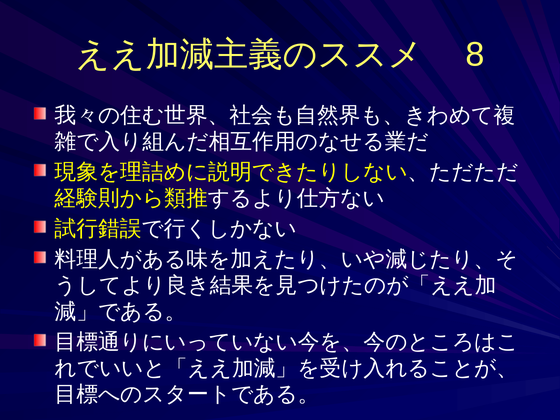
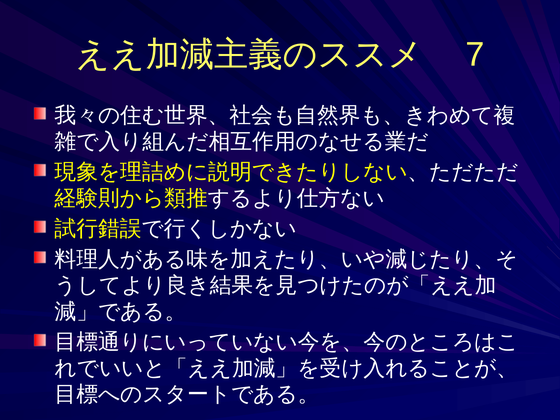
8: 8 -> 7 (475, 54)
